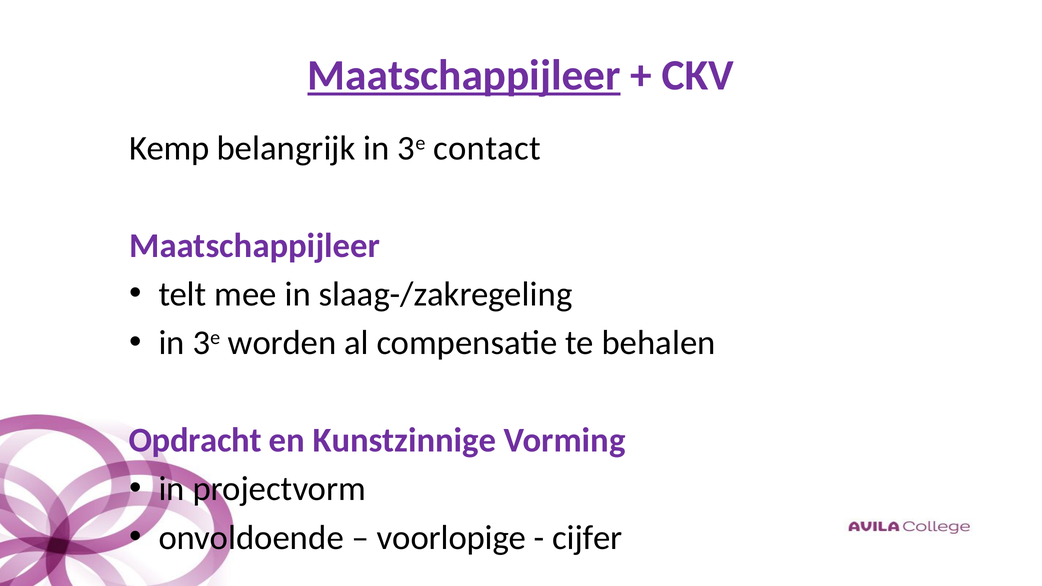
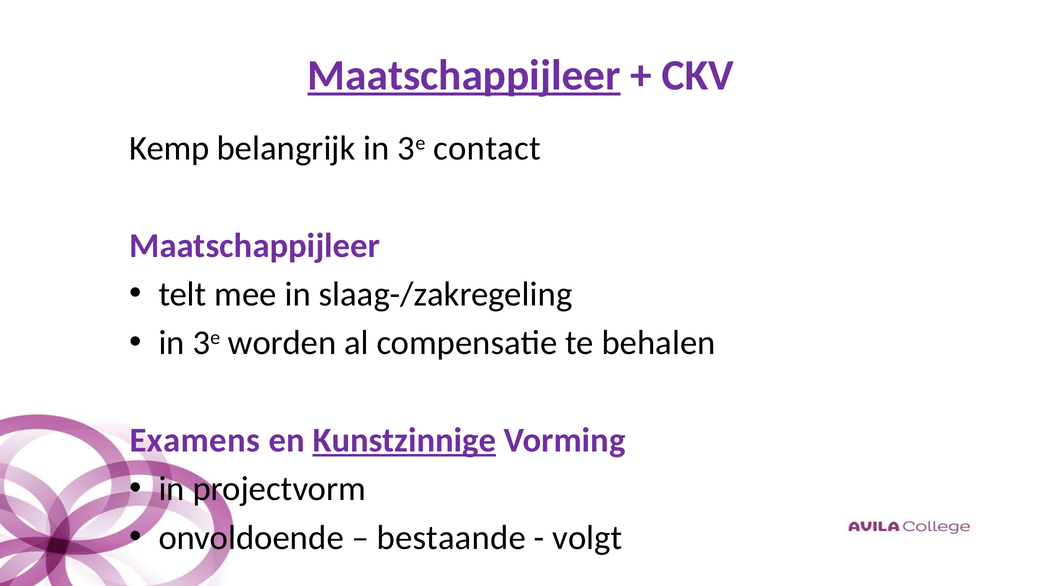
Opdracht: Opdracht -> Examens (195, 440)
Kunstzinnige underline: none -> present (404, 440)
voorlopige: voorlopige -> bestaande (451, 538)
cijfer: cijfer -> volgt (587, 538)
